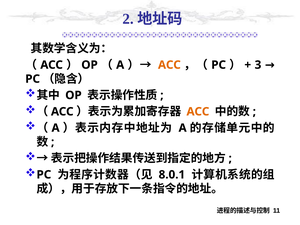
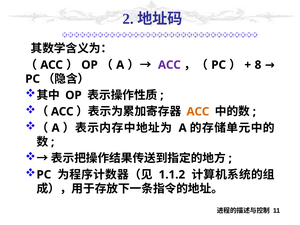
ACC colour: orange -> purple (169, 65)
3: 3 -> 8 (258, 65)
8.0.1: 8.0.1 -> 1.1.2 (172, 175)
